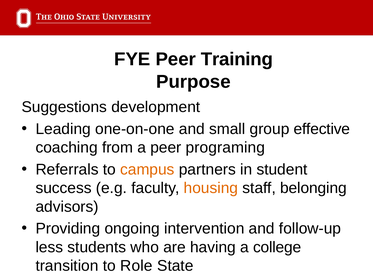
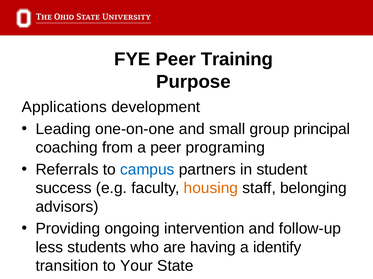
Suggestions: Suggestions -> Applications (64, 107)
effective: effective -> principal (322, 129)
campus colour: orange -> blue (147, 170)
college: college -> identify (277, 248)
Role: Role -> Your (136, 267)
